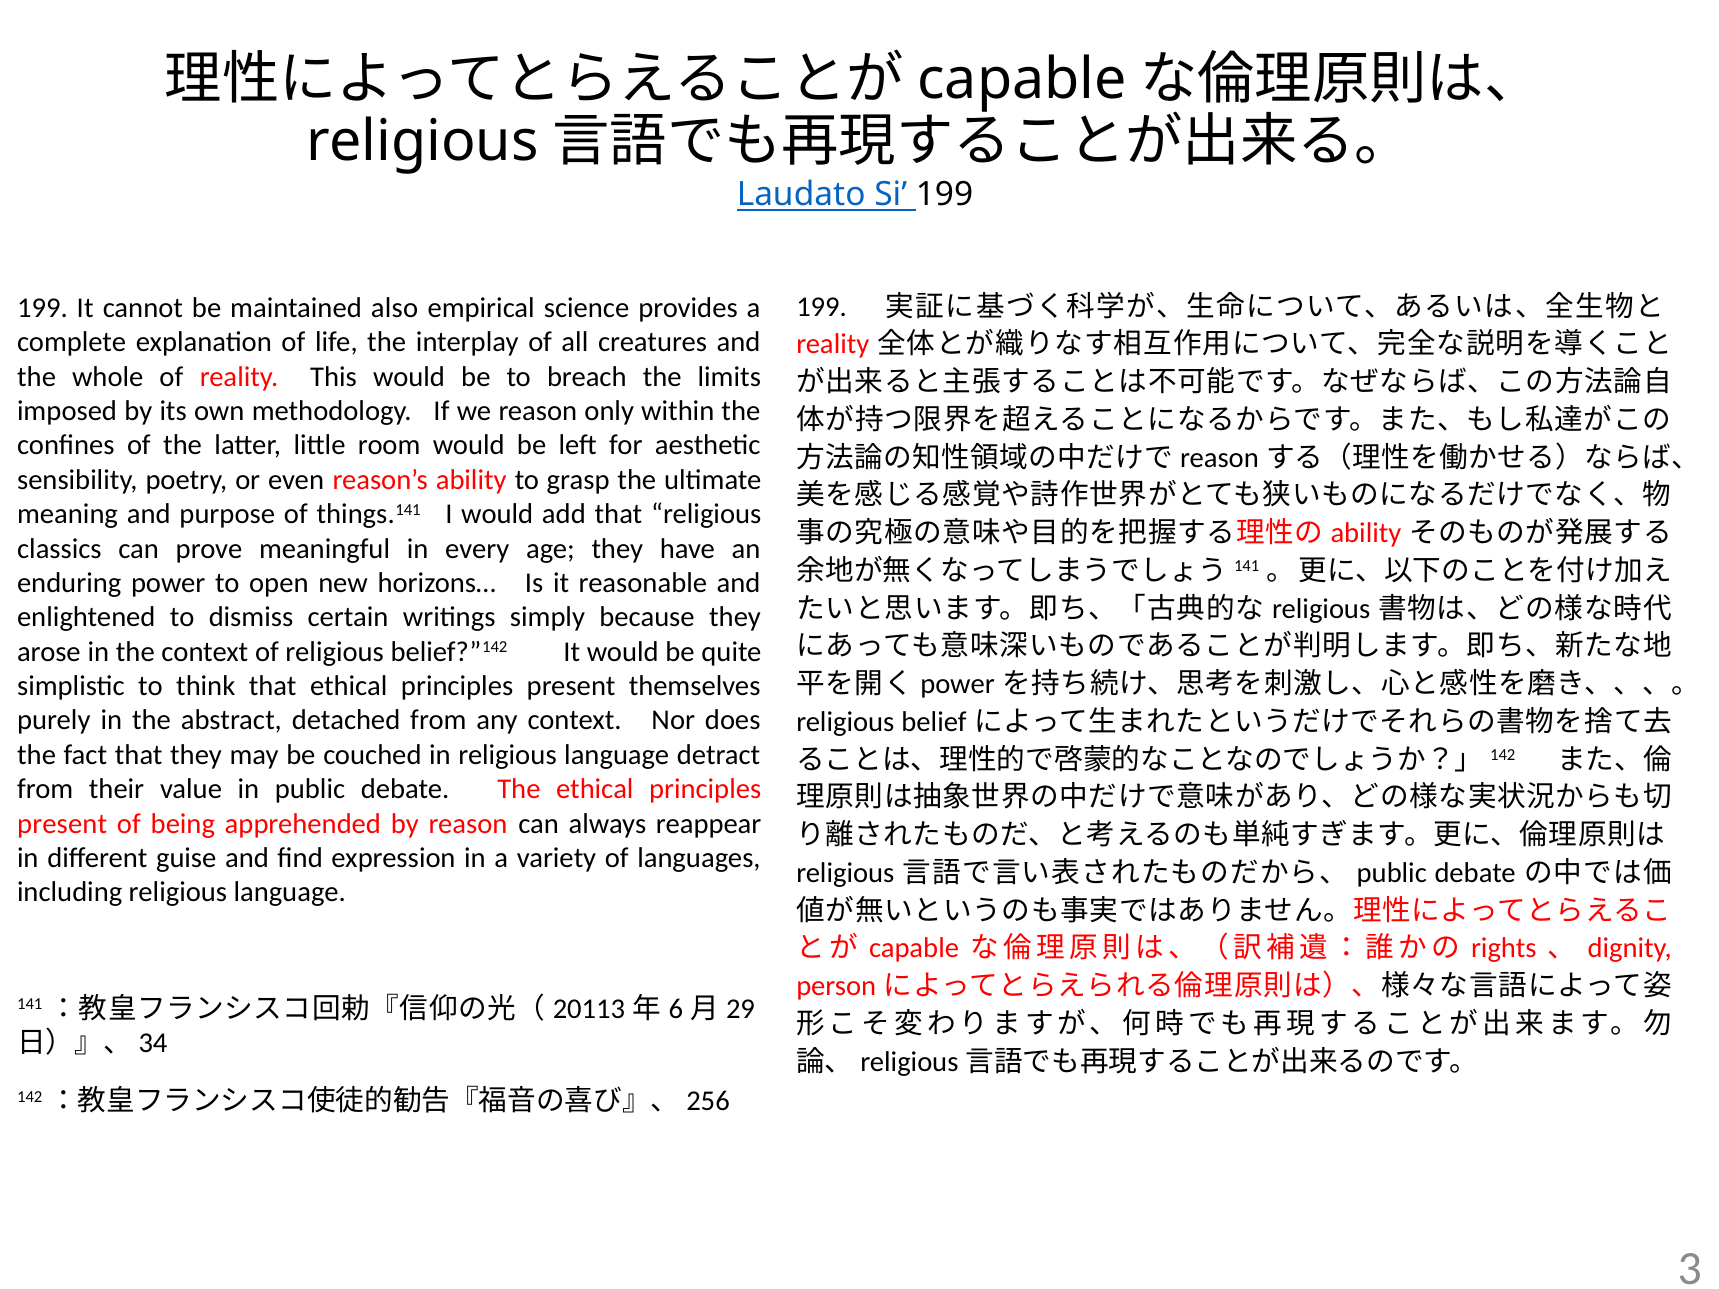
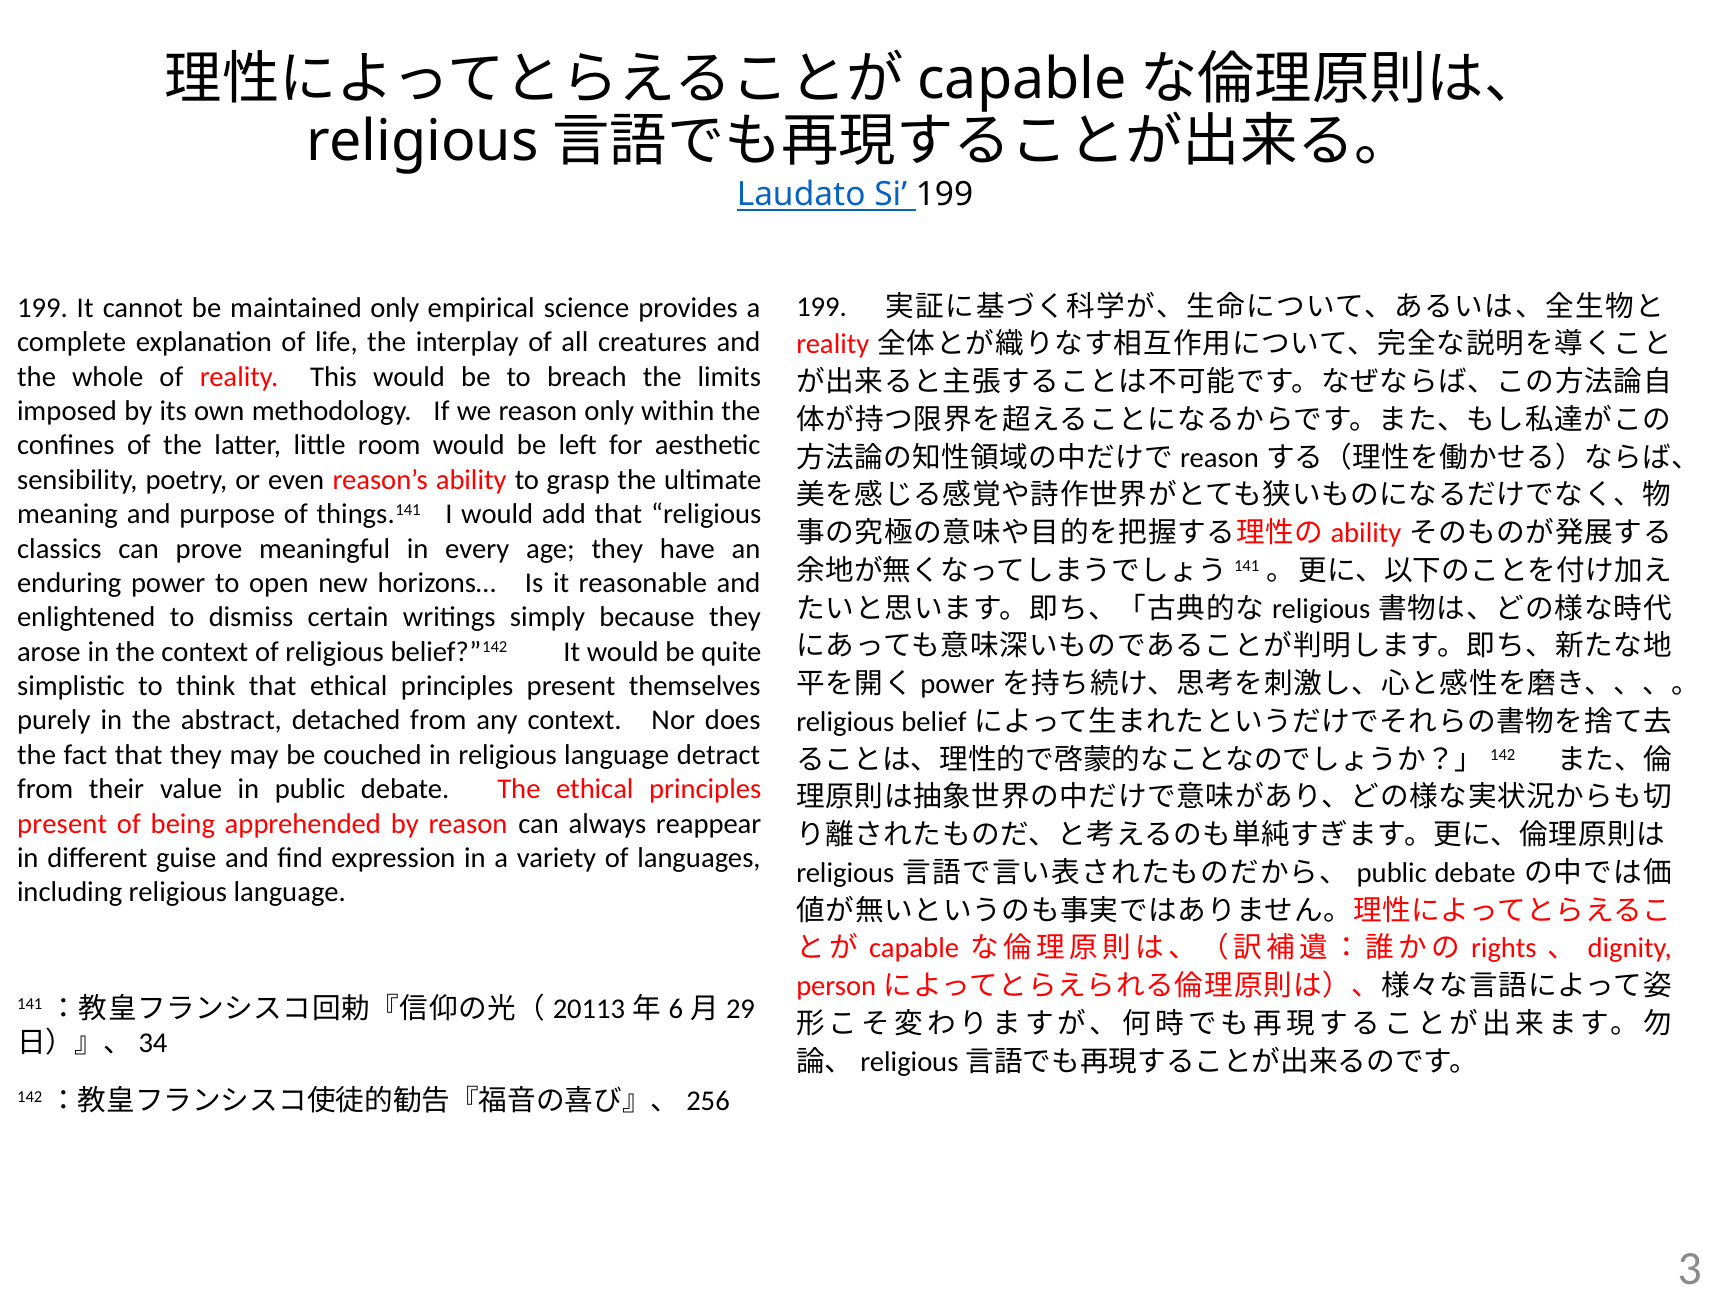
maintained also: also -> only (395, 308)
